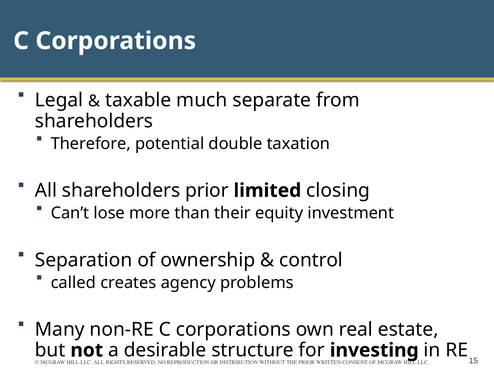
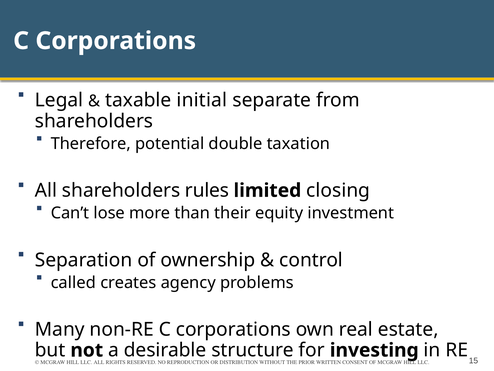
much: much -> initial (202, 100)
shareholders prior: prior -> rules (207, 190)
